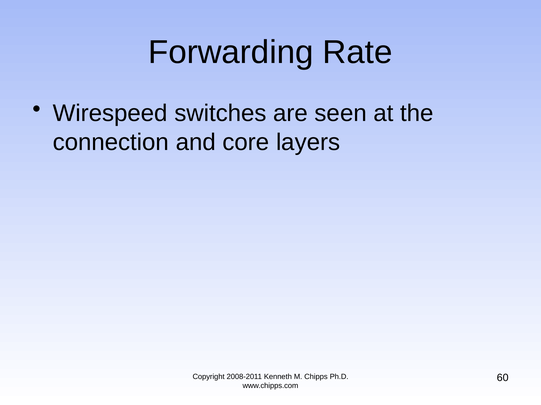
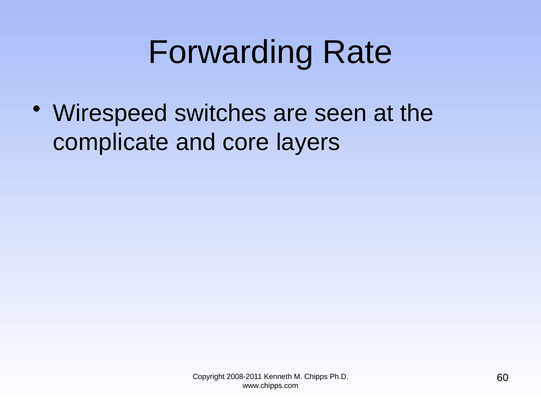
connection: connection -> complicate (111, 142)
